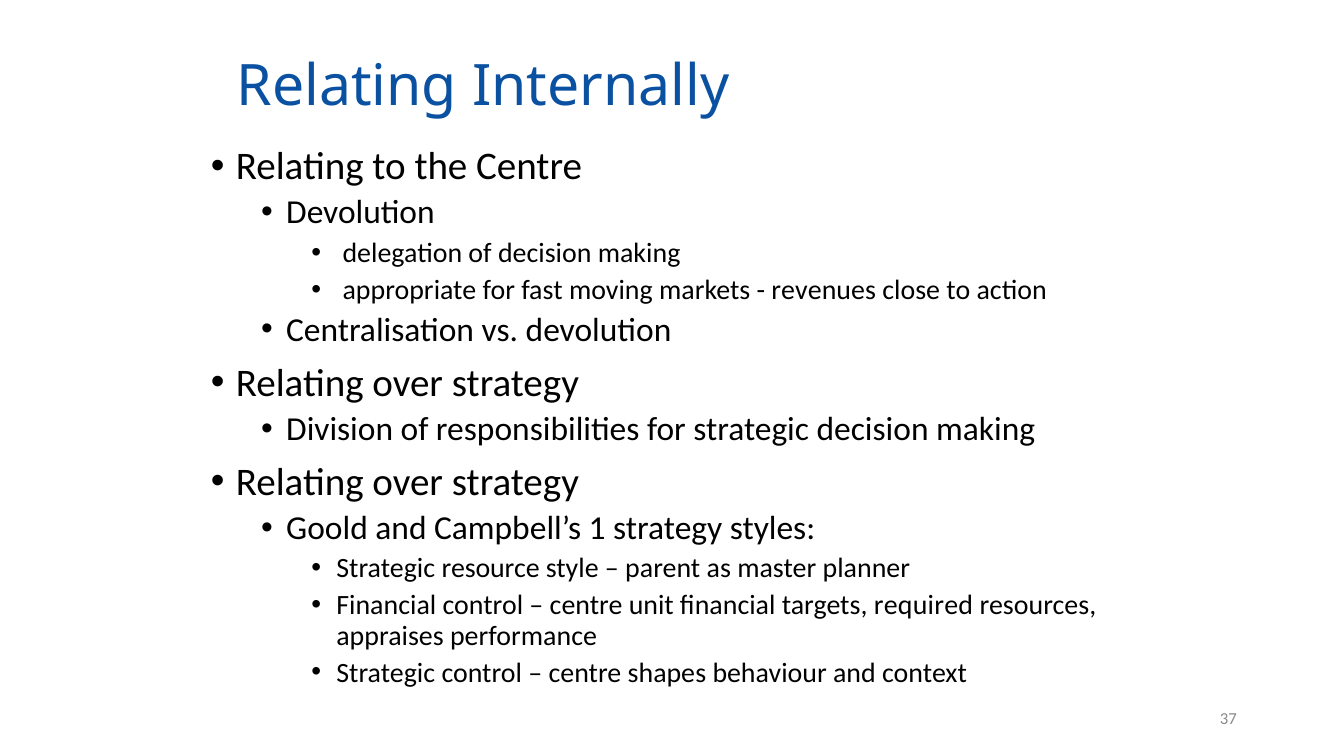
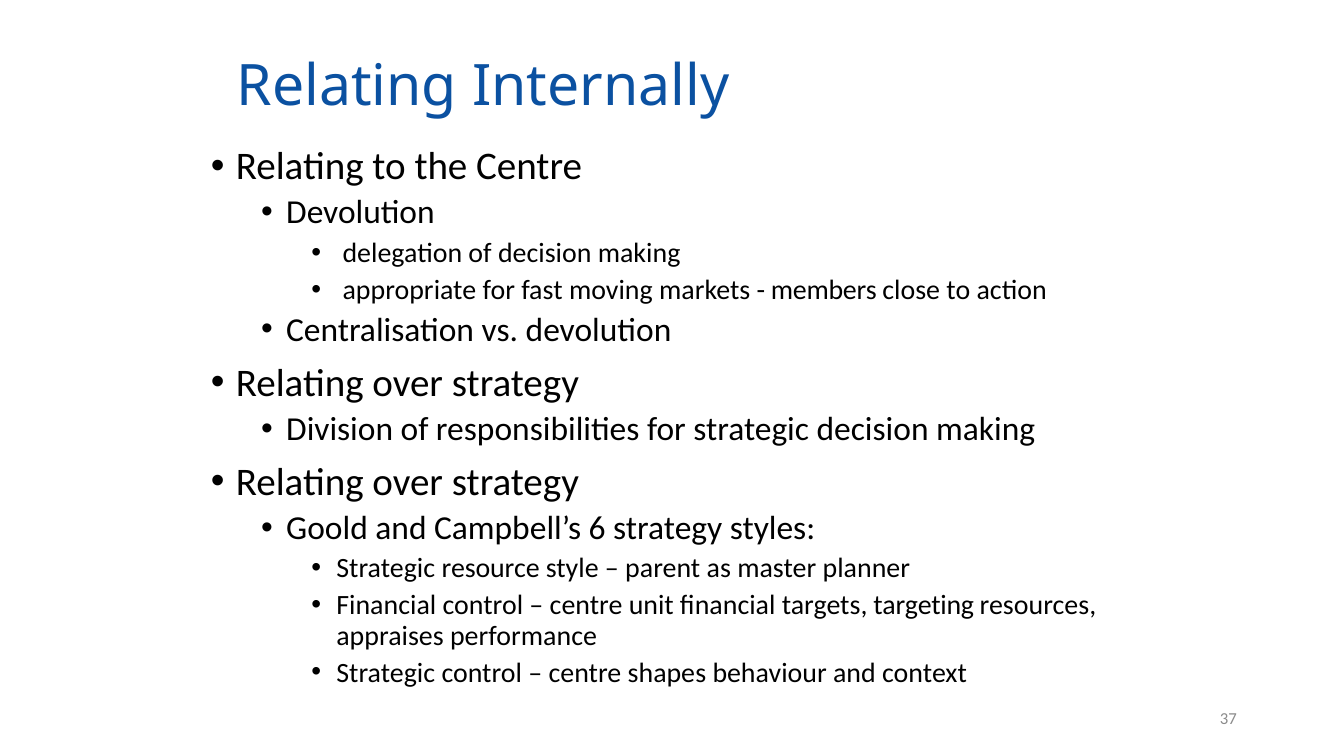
revenues: revenues -> members (824, 290)
1: 1 -> 6 (597, 529)
required: required -> targeting (924, 606)
